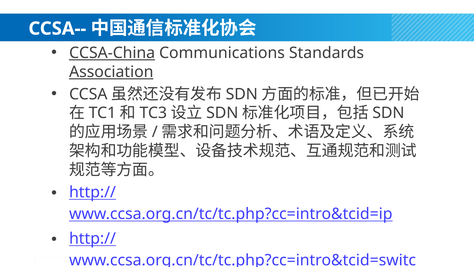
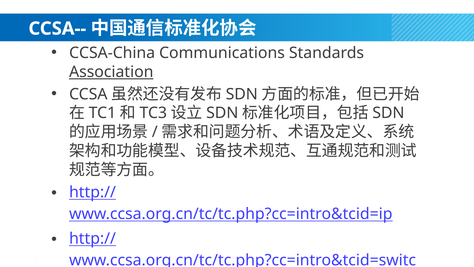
CCSA-China underline: present -> none (112, 53)
